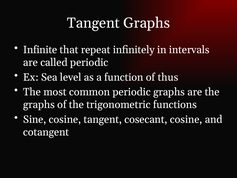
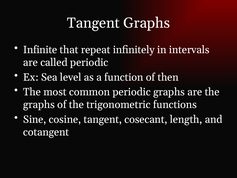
thus: thus -> then (168, 77)
cosecant cosine: cosine -> length (186, 119)
